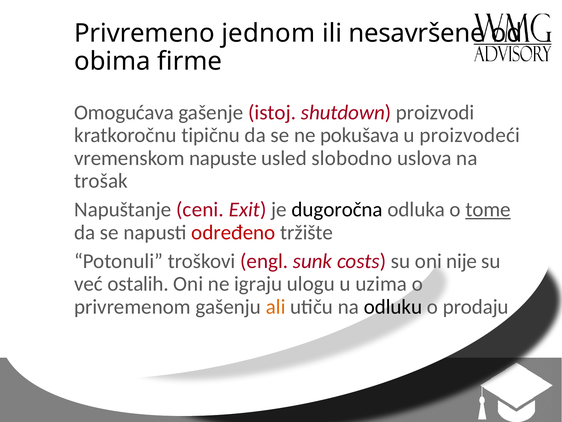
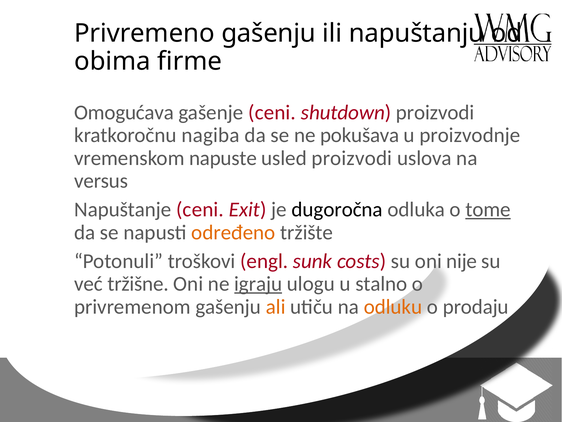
Privremeno jednom: jednom -> gašenju (269, 33)
nesavršene: nesavršene -> napuštanju (417, 33)
gašenje istoj: istoj -> ceni (272, 112)
tipičnu: tipičnu -> nagiba (211, 135)
proizvodeći: proizvodeći -> proizvodnje (470, 135)
usled slobodno: slobodno -> proizvodi (352, 158)
trošak: trošak -> versus (101, 181)
određeno colour: red -> orange (233, 232)
ostalih: ostalih -> tržišne (138, 284)
igraju underline: none -> present (258, 284)
uzima: uzima -> stalno (381, 284)
odluku colour: black -> orange (393, 306)
